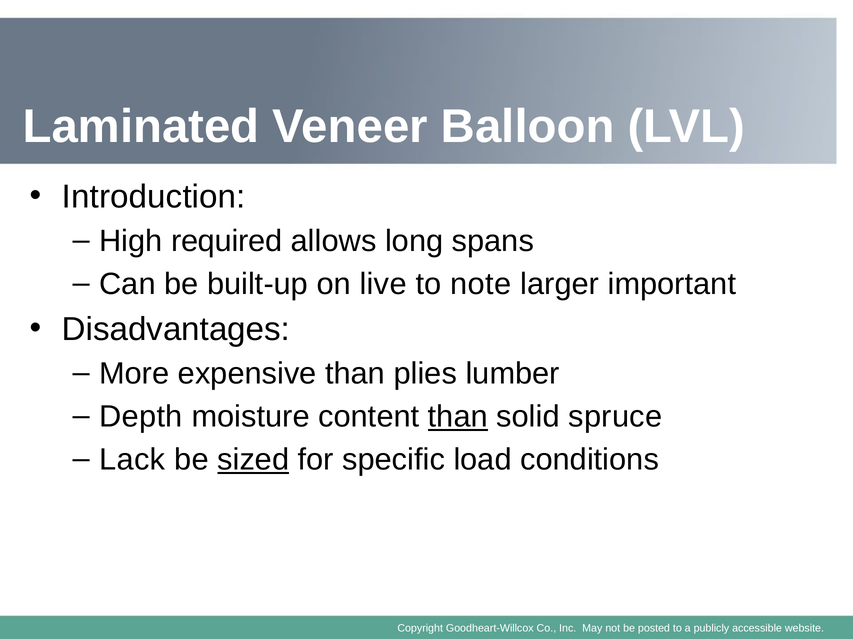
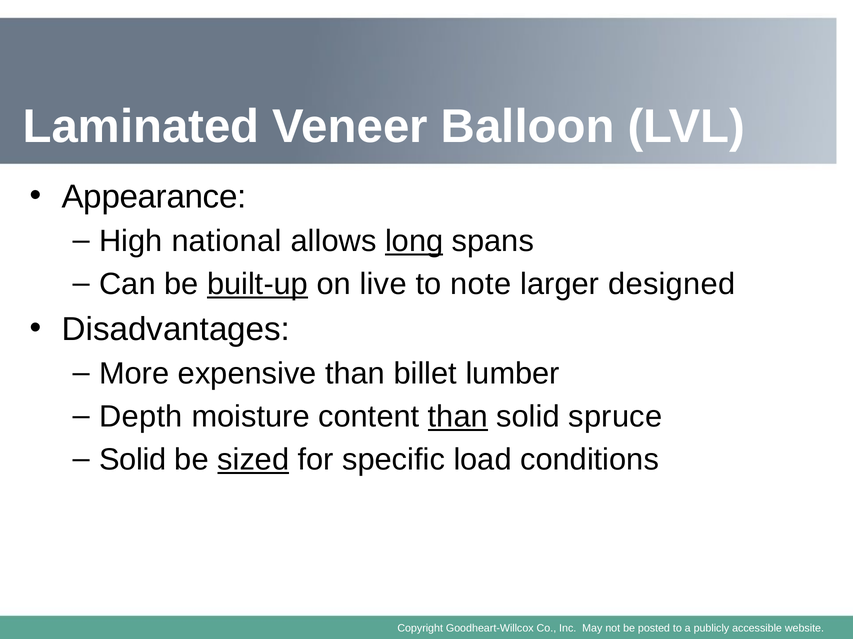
Introduction: Introduction -> Appearance (154, 197)
required: required -> national (226, 241)
long underline: none -> present (414, 241)
built-up underline: none -> present (258, 285)
important: important -> designed (672, 285)
plies: plies -> billet (425, 374)
Lack: Lack -> Solid (133, 460)
